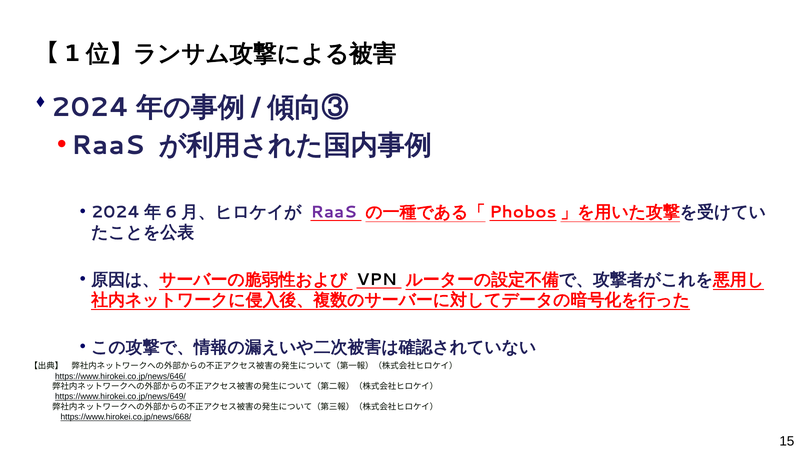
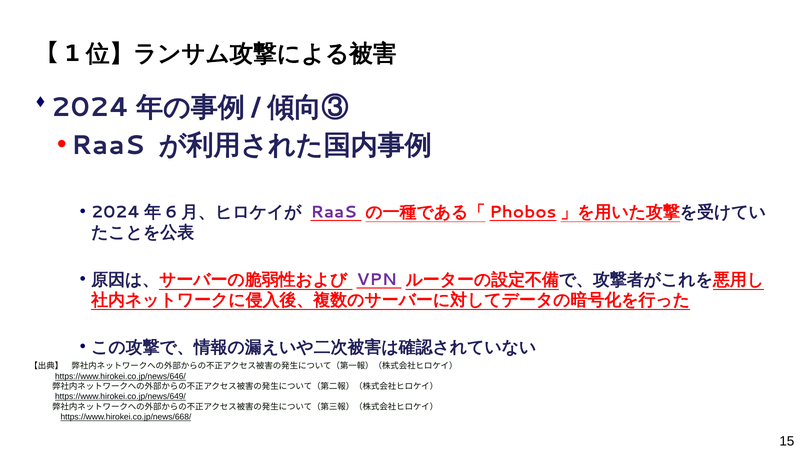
VPN colour: black -> purple (377, 279)
